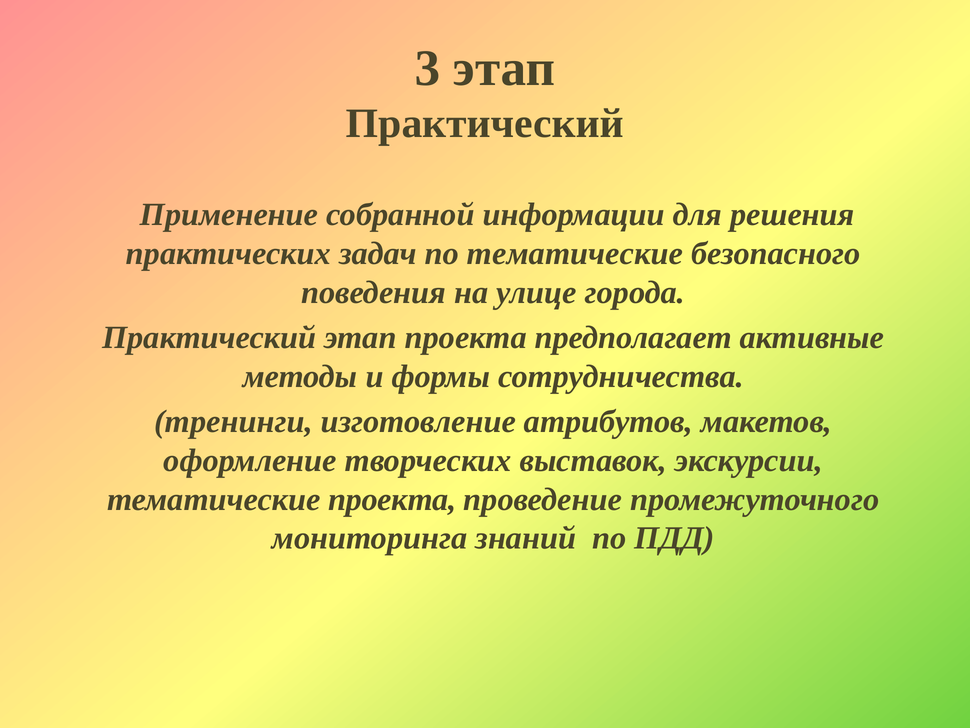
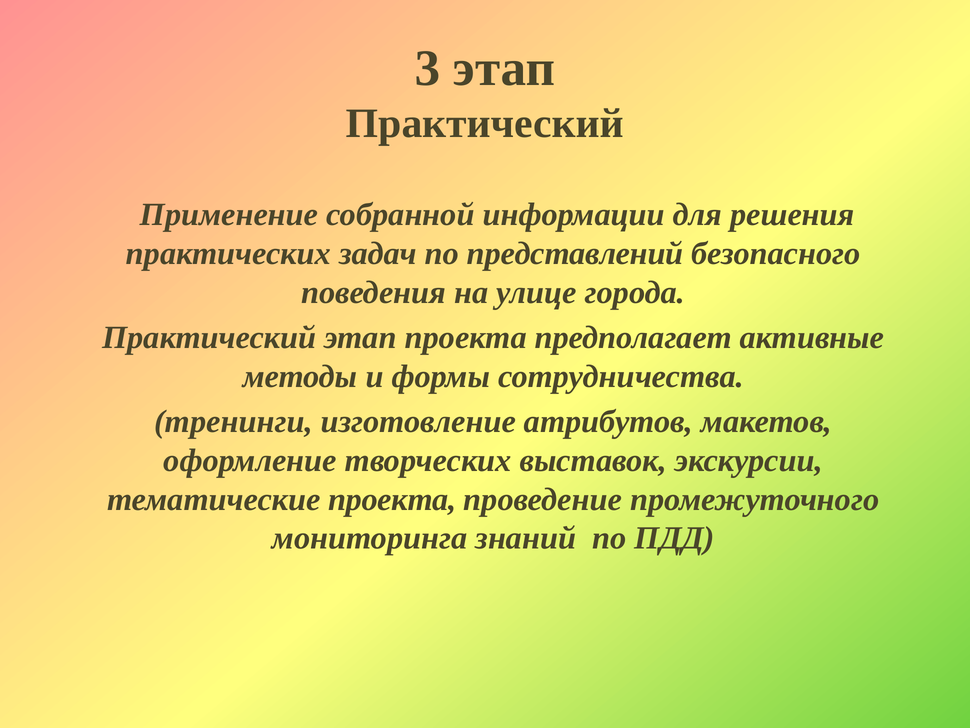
по тематические: тематические -> представлений (575, 253)
